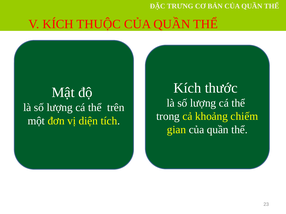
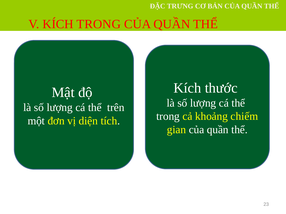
KÍCH THUỘC: THUỘC -> TRONG (99, 24)
